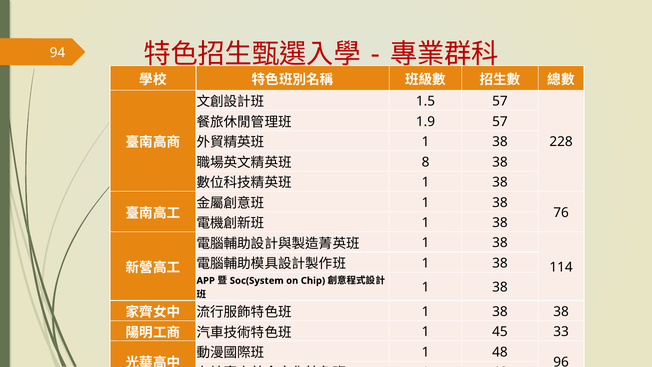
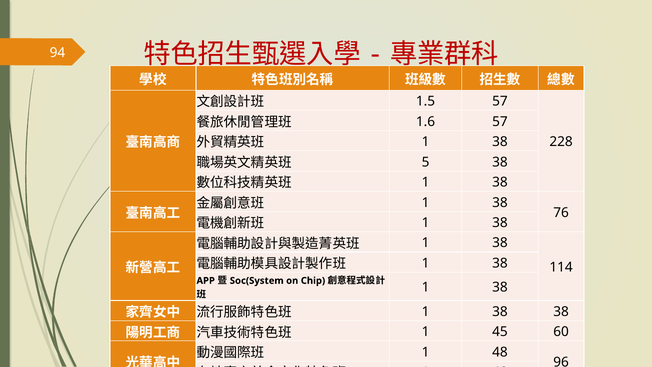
1.9: 1.9 -> 1.6 (426, 122)
8: 8 -> 5 (426, 162)
33: 33 -> 60 (561, 332)
